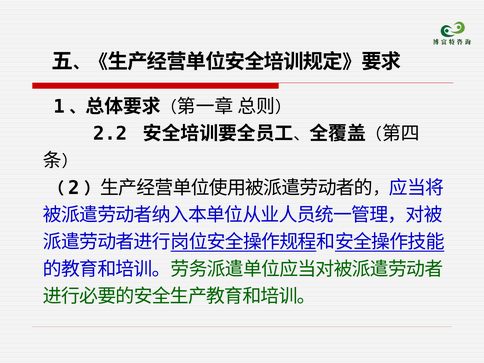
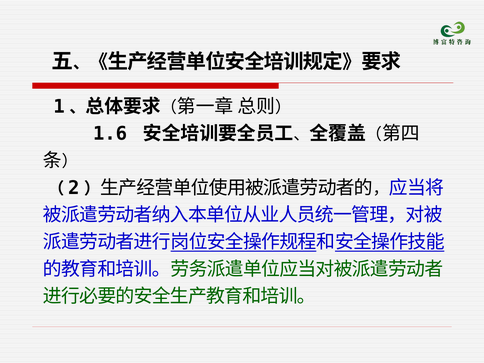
2.2: 2.2 -> 1.6 (110, 134)
